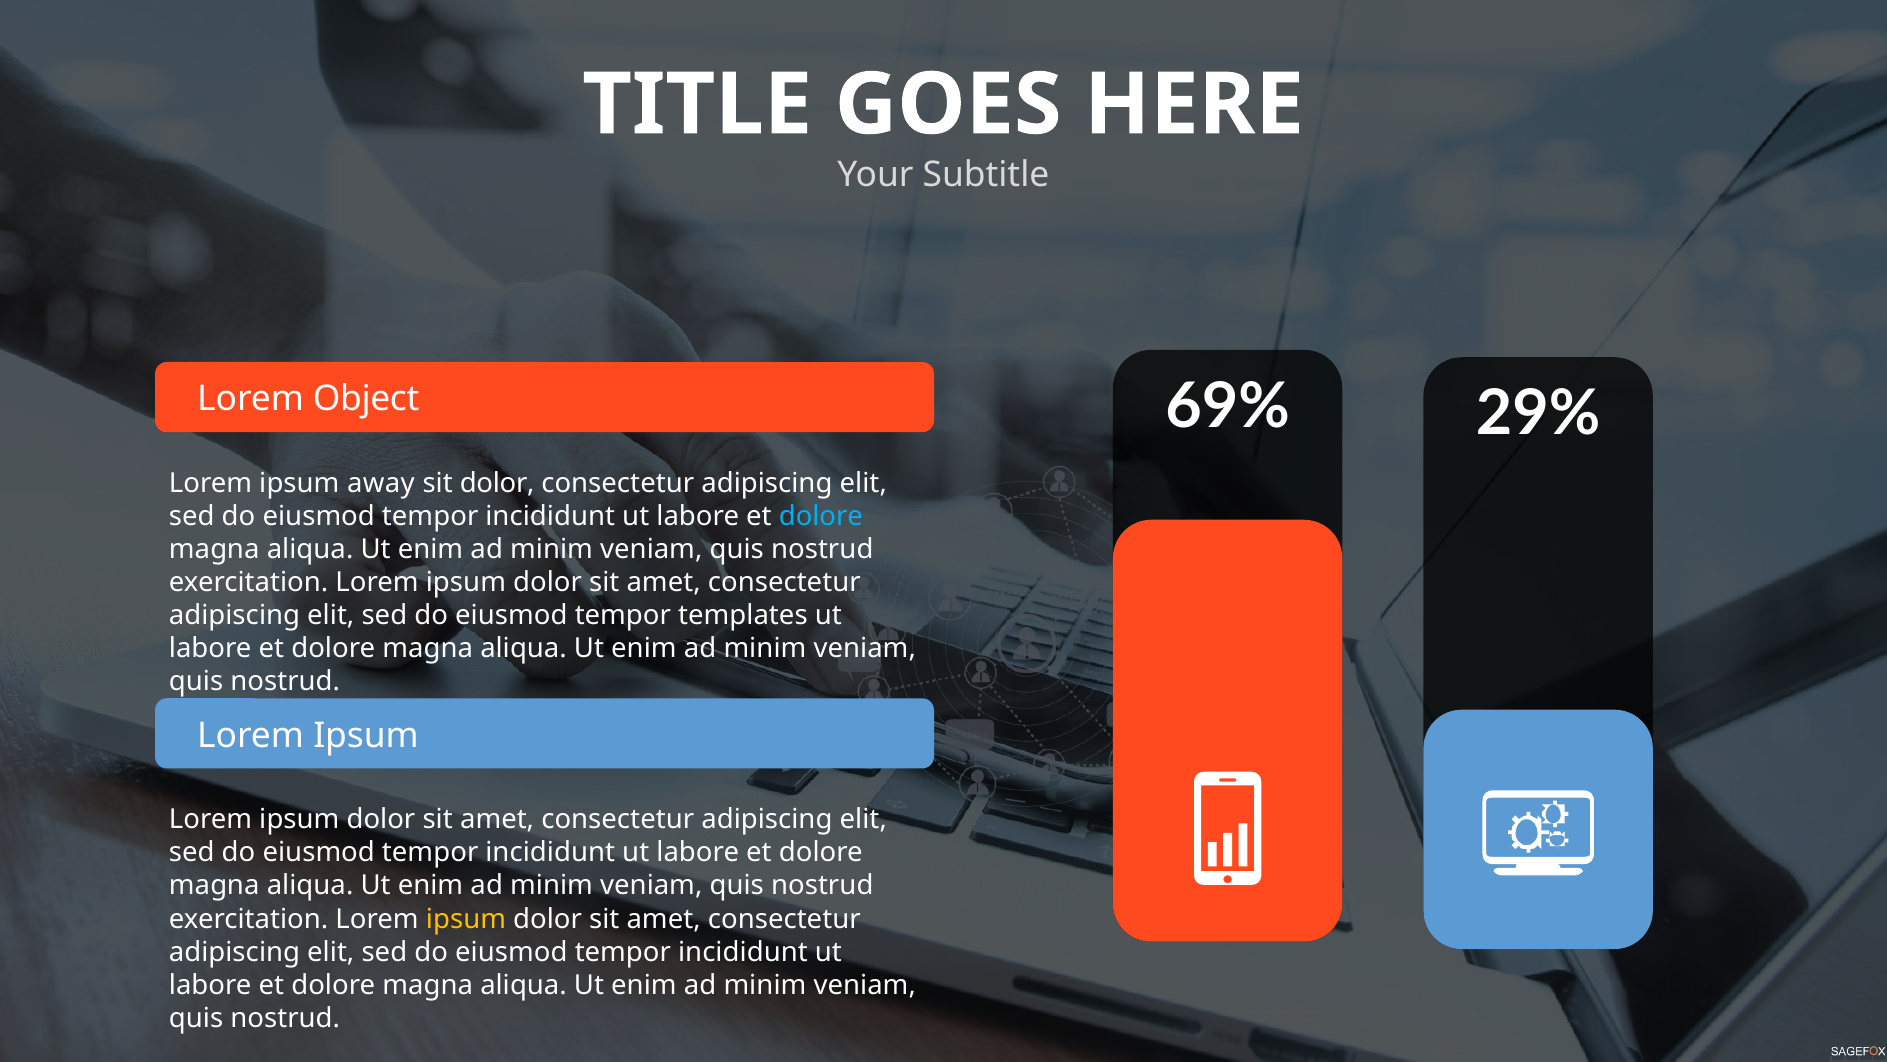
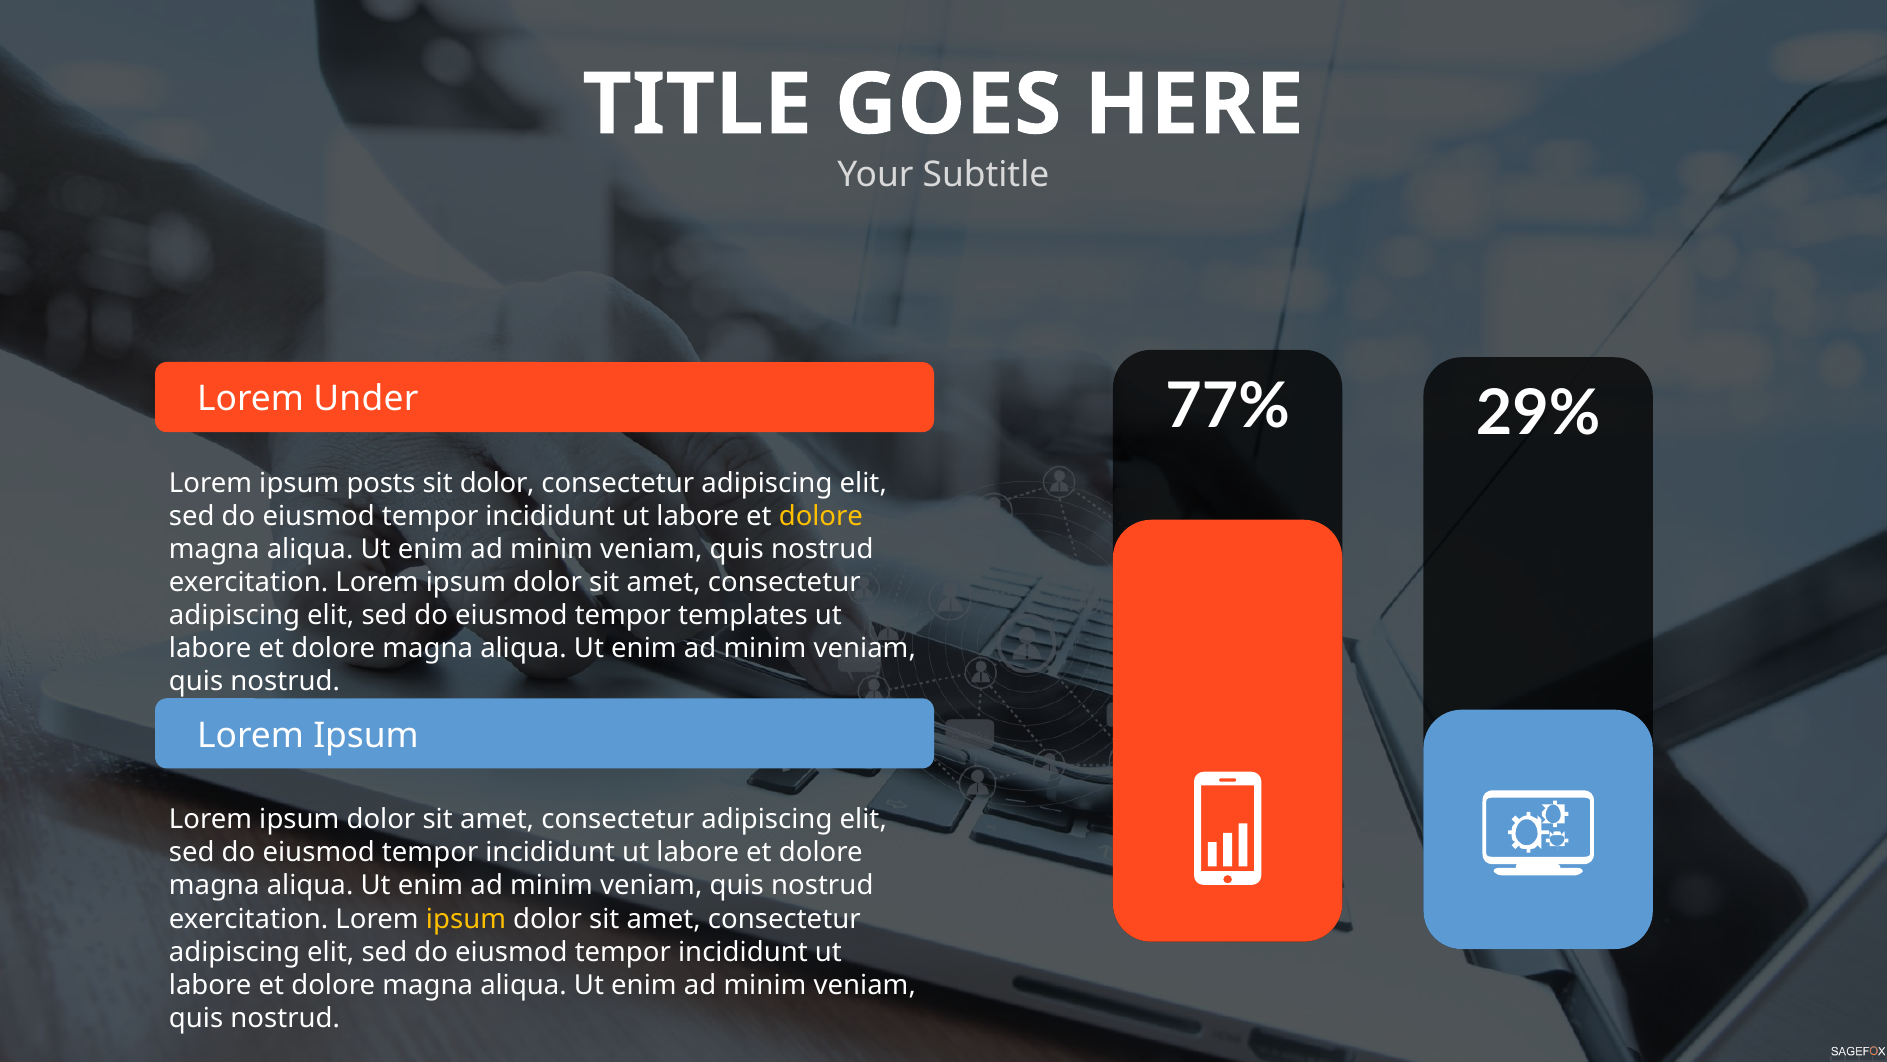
69%: 69% -> 77% (1228, 406)
Object: Object -> Under (366, 399)
away: away -> posts (381, 483)
dolore colour: light blue -> yellow (821, 516)
